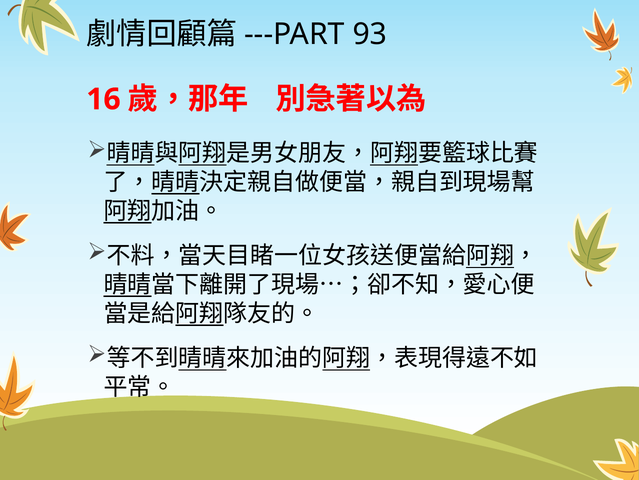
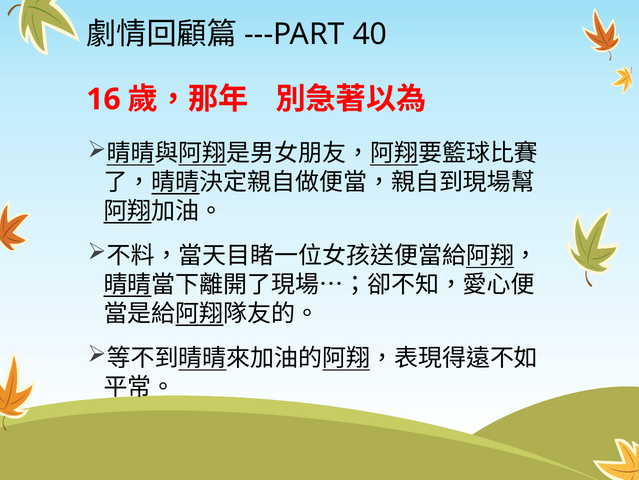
93: 93 -> 40 (370, 34)
